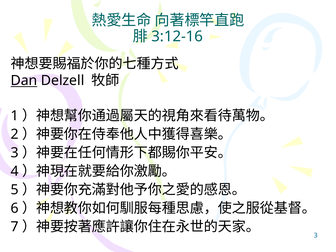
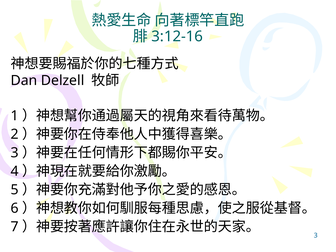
Dan underline: present -> none (24, 81)
